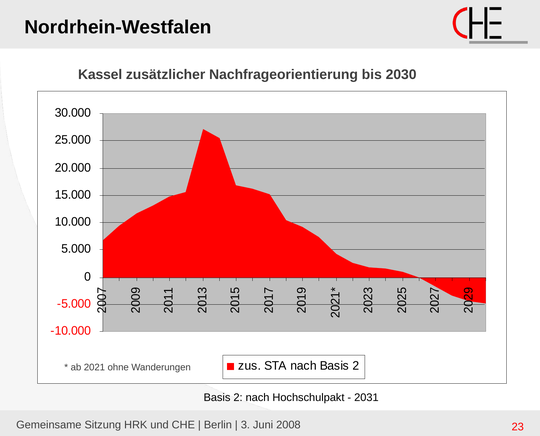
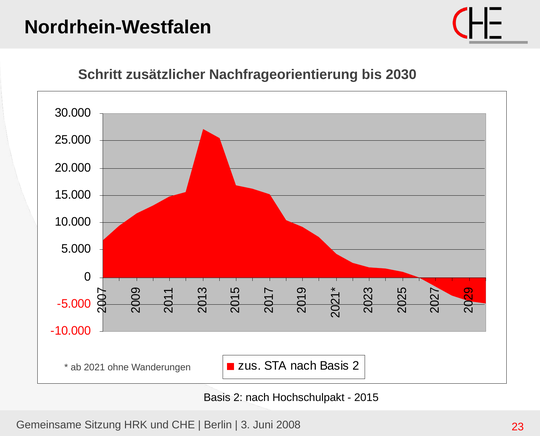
Kassel: Kassel -> Schritt (100, 74)
2031: 2031 -> 2015 (366, 398)
